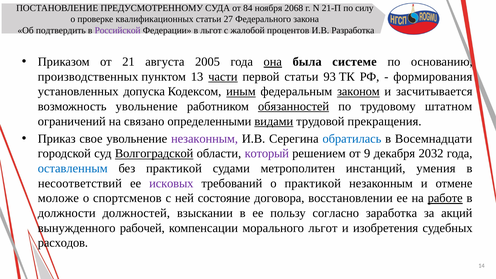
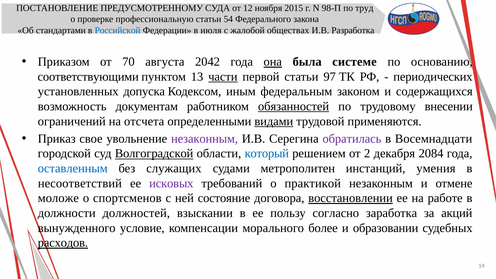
84: 84 -> 12 (248, 8)
2068: 2068 -> 2015 (294, 8)
21-П: 21-П -> 98-П (331, 8)
силу: силу -> труд (364, 8)
квалификационных: квалификационных -> профессиональную (155, 19)
27: 27 -> 54 (228, 19)
подтвердить: подтвердить -> стандартами (61, 30)
Российской colour: purple -> blue (118, 30)
в льгот: льгот -> июля (211, 30)
процентов: процентов -> обществах (288, 30)
21: 21 -> 70 (128, 62)
2005: 2005 -> 2042 (208, 62)
производственных: производственных -> соответствующими (88, 77)
93: 93 -> 97 (330, 77)
формирования: формирования -> периодических (433, 77)
иным underline: present -> none (241, 92)
законом underline: present -> none (358, 92)
засчитывается: засчитывается -> содержащихся (434, 92)
возможность увольнение: увольнение -> документам (147, 106)
штатном: штатном -> внесении (449, 106)
связано: связано -> отсчета (144, 121)
прекращения: прекращения -> применяются (385, 121)
обратилась colour: blue -> purple (352, 139)
который colour: purple -> blue (267, 154)
9: 9 -> 2 (367, 154)
2032: 2032 -> 2084 (431, 154)
без практикой: практикой -> служащих (174, 168)
восстановлении underline: none -> present (351, 198)
работе underline: present -> none (445, 198)
рабочей: рабочей -> условие (142, 228)
морального льгот: льгот -> более (323, 228)
изобретения: изобретения -> образовании (386, 228)
расходов underline: none -> present (63, 243)
